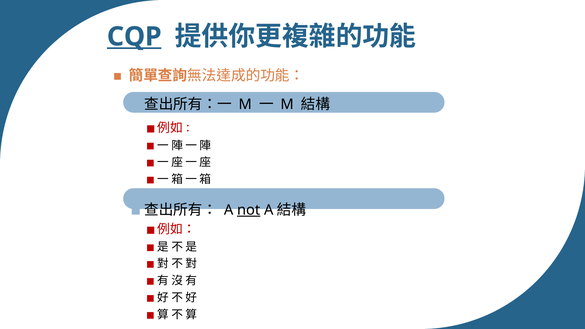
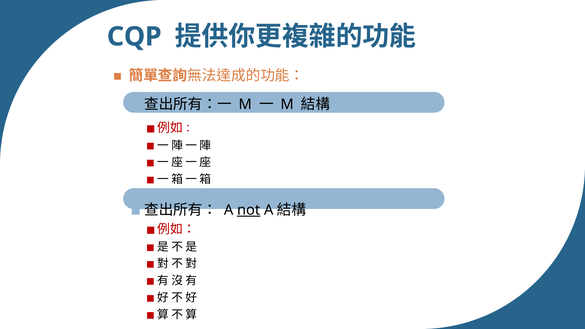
CQP underline: present -> none (134, 37)
